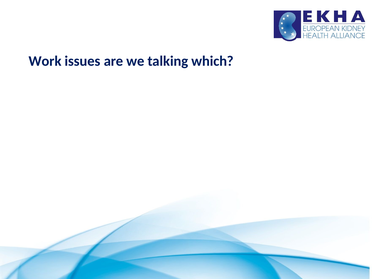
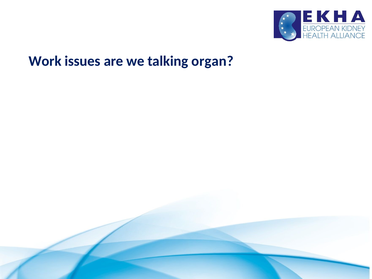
which: which -> organ (212, 61)
